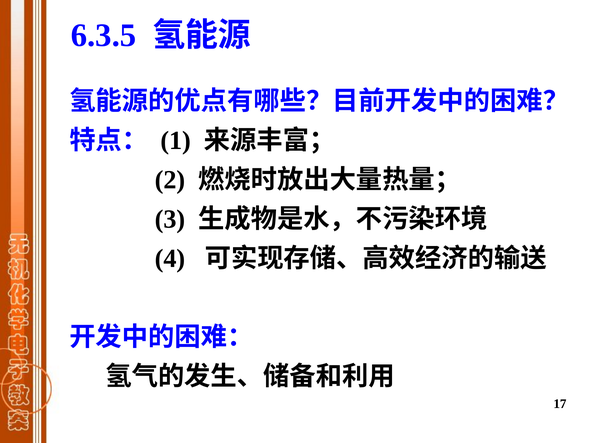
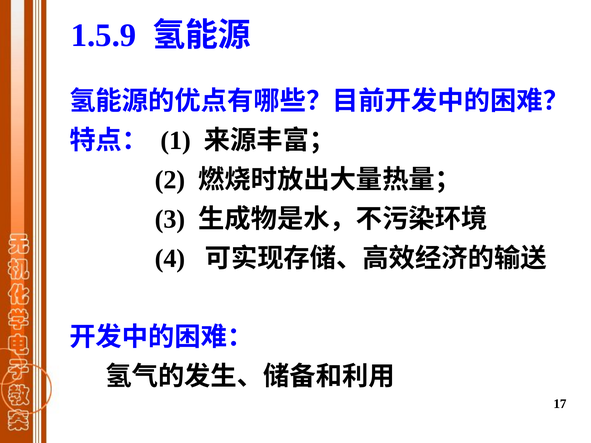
6.3.5: 6.3.5 -> 1.5.9 (104, 35)
